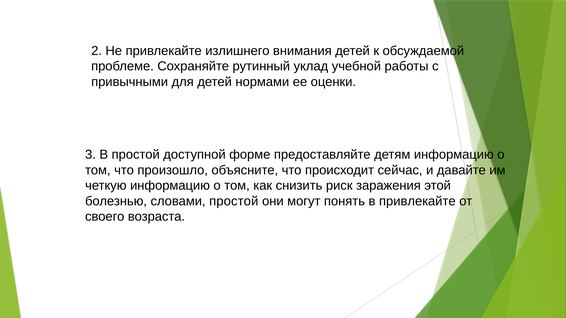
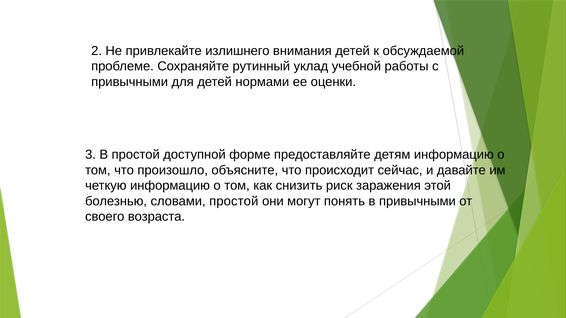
в привлекайте: привлекайте -> привычными (417, 201)
